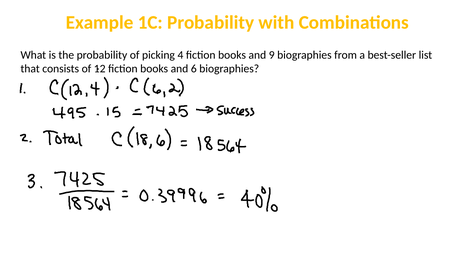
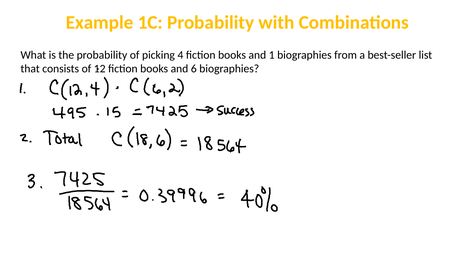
9: 9 -> 1 (272, 55)
